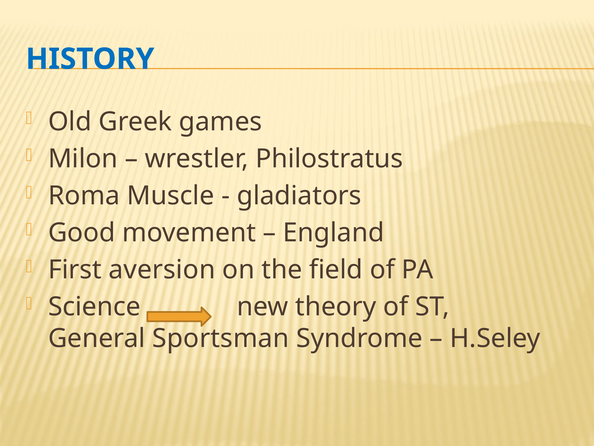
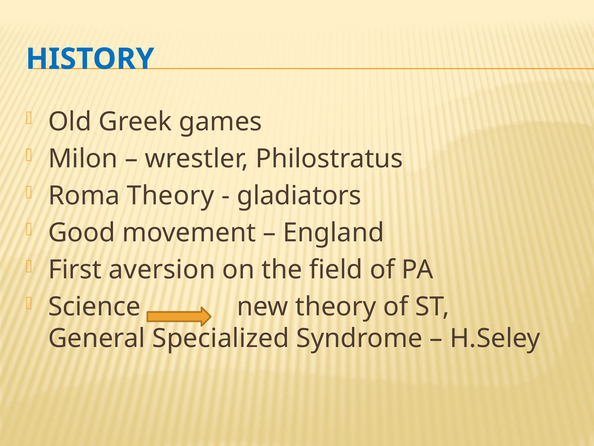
Roma Muscle: Muscle -> Theory (171, 196)
Sportsman: Sportsman -> Specialized (221, 338)
